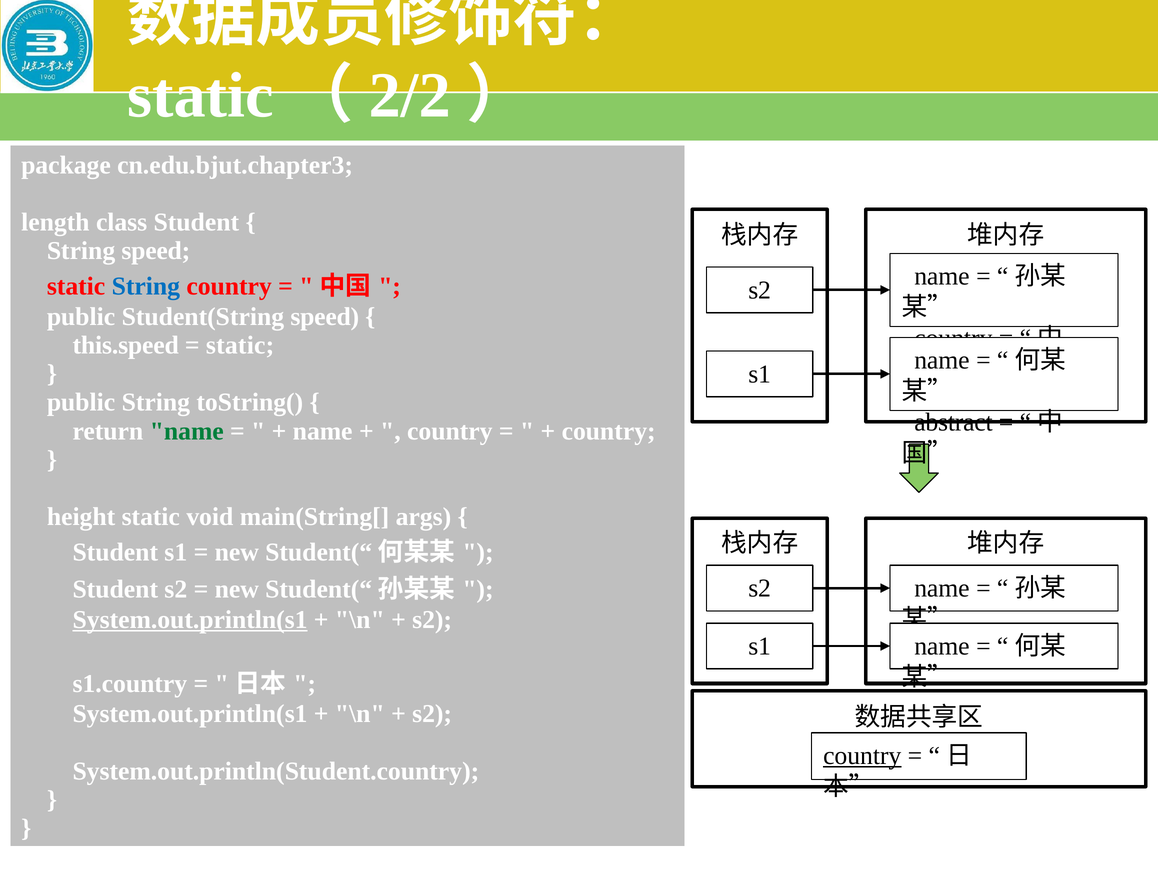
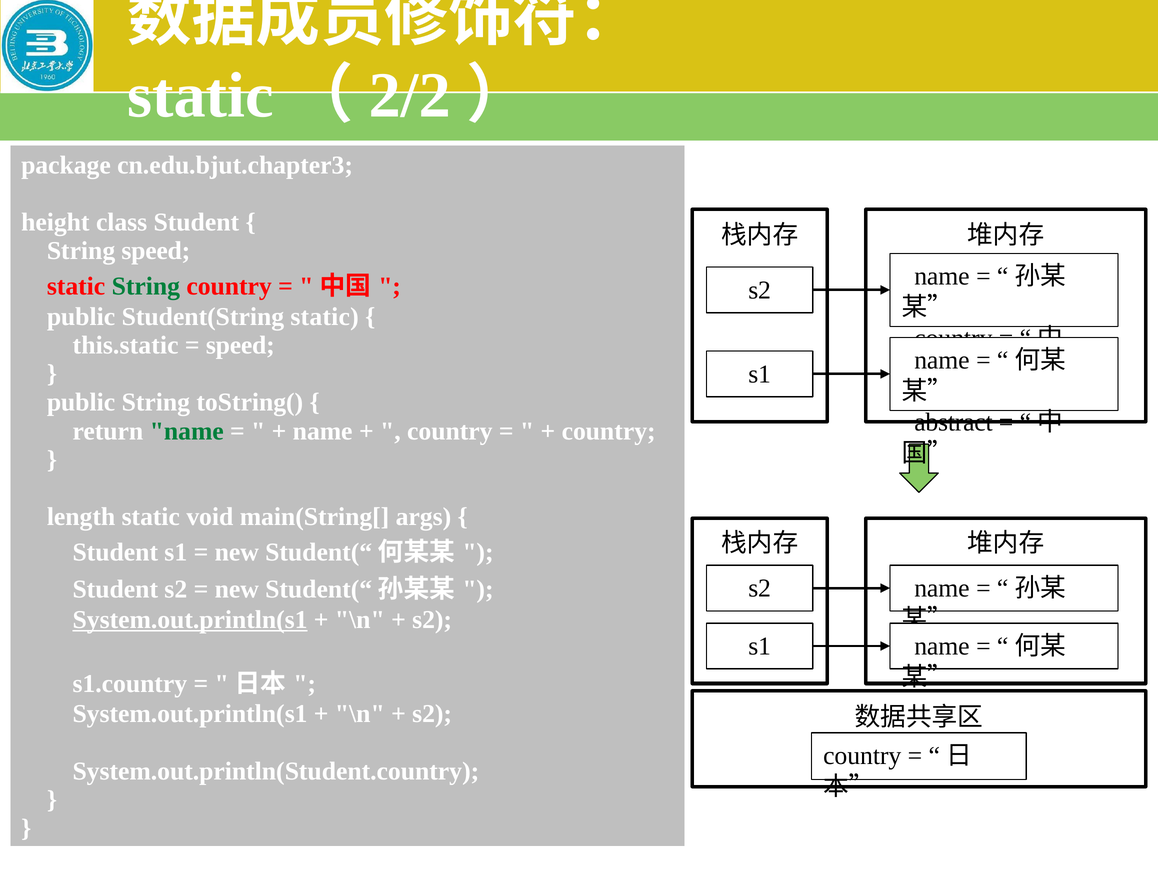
length: length -> height (55, 222)
String colour: blue -> green (146, 286)
Student(String speed: speed -> static (325, 316)
this.speed: this.speed -> this.static (126, 345)
static: static -> speed (240, 345)
height: height -> length (81, 517)
country underline: present -> none (862, 755)
